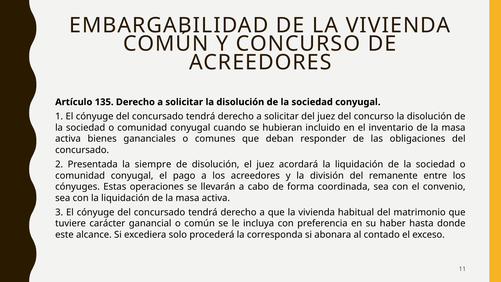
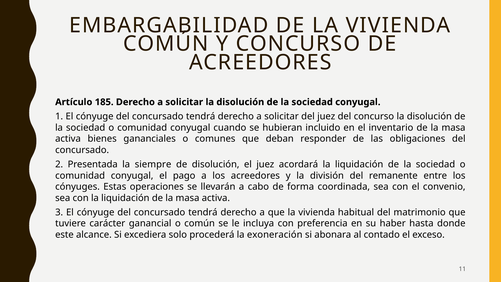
135: 135 -> 185 (104, 102)
corresponda: corresponda -> exoneración (275, 235)
